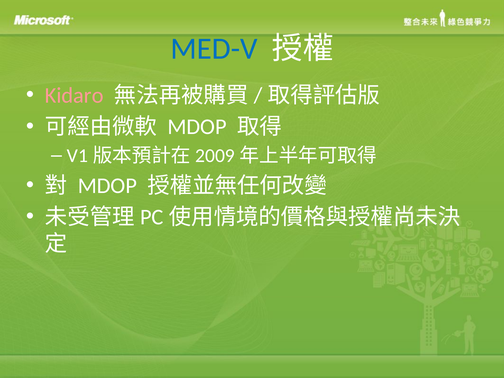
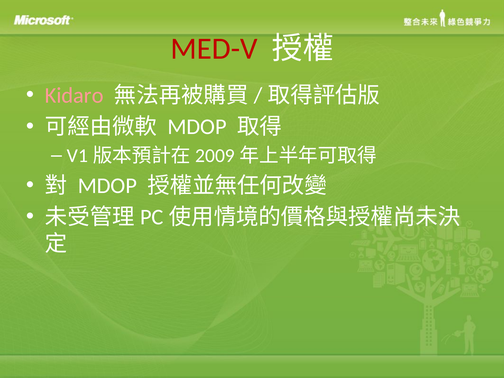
MED-V colour: blue -> red (214, 49)
